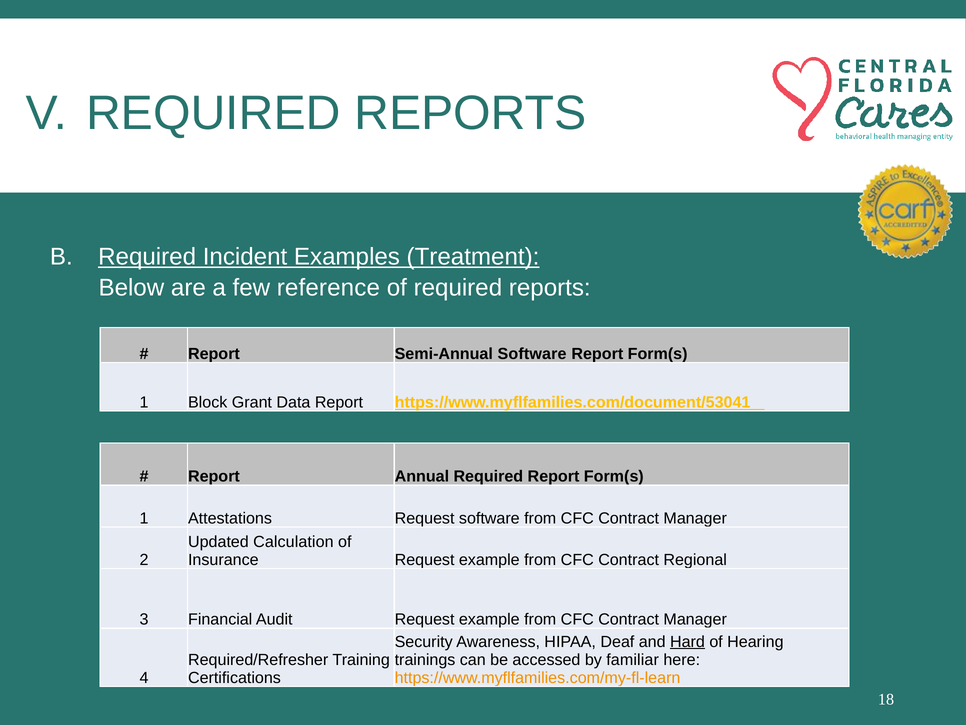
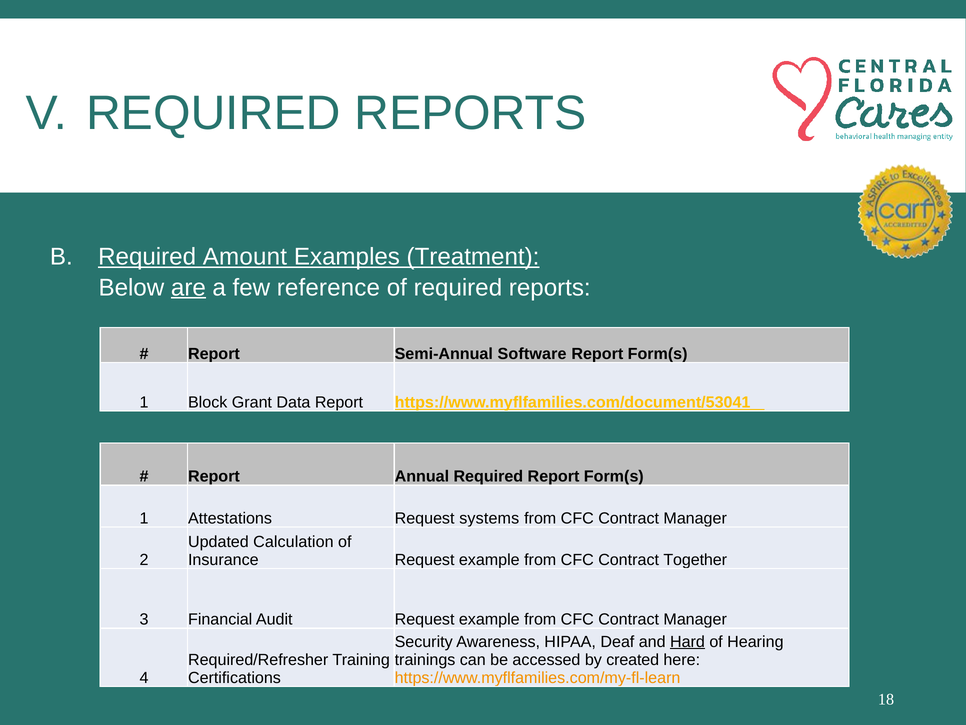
Incident: Incident -> Amount (245, 256)
are underline: none -> present (188, 287)
Request software: software -> systems (489, 518)
Regional: Regional -> Together (695, 559)
familiar: familiar -> created (633, 659)
